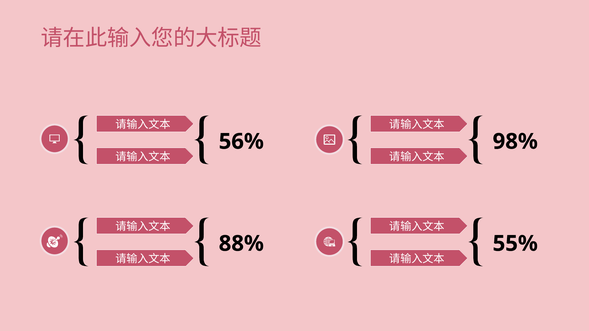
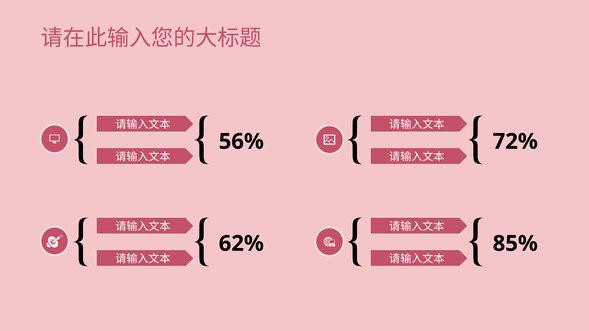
98%: 98% -> 72% (515, 142)
88%: 88% -> 62% (241, 244)
55%: 55% -> 85% (515, 244)
